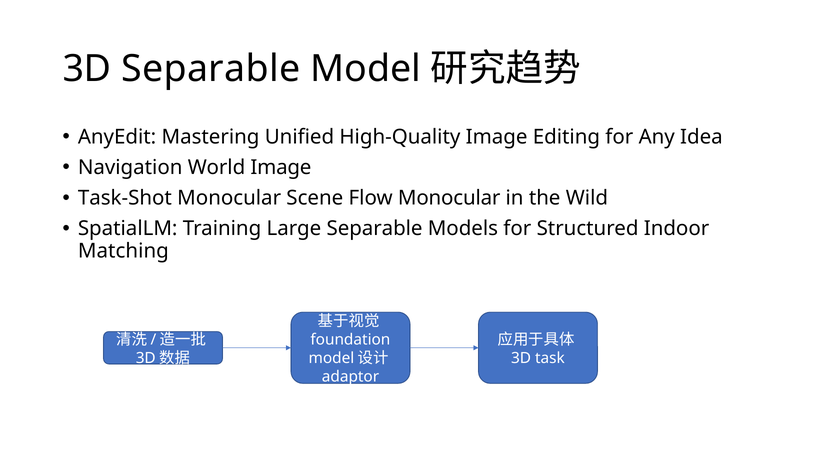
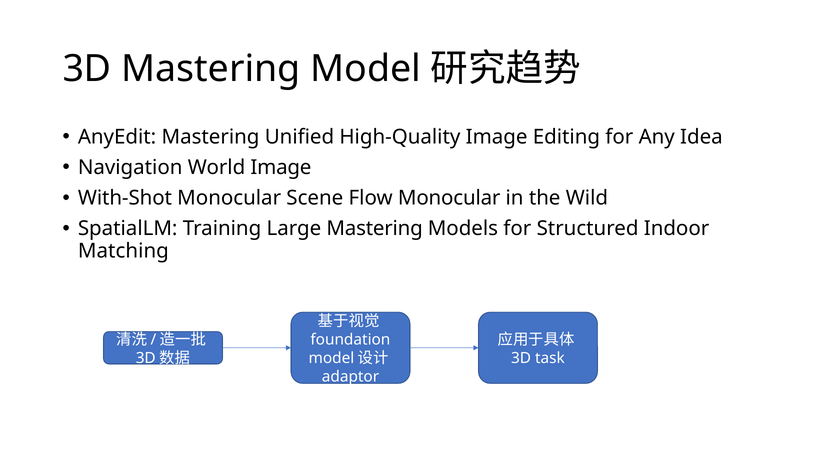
3D Separable: Separable -> Mastering (211, 69)
Task-Shot: Task-Shot -> With-Shot (125, 198)
Large Separable: Separable -> Mastering (375, 229)
